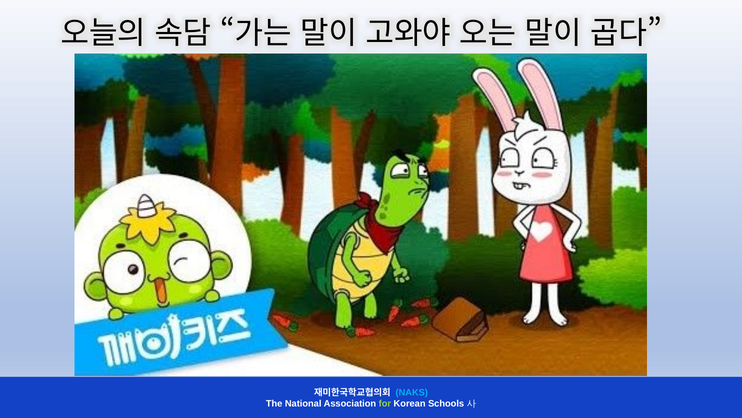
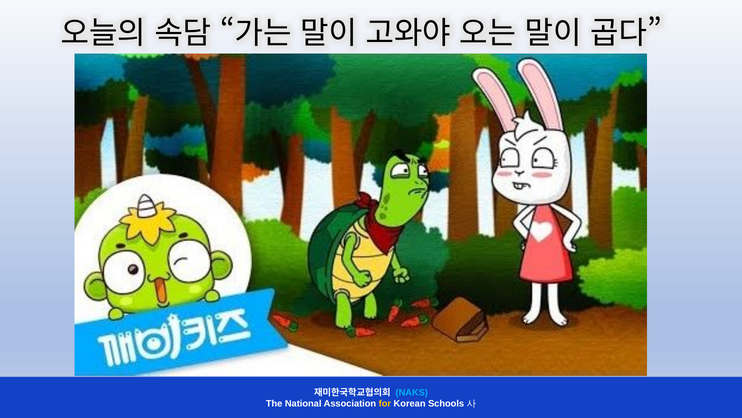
for colour: light green -> yellow (385, 403)
